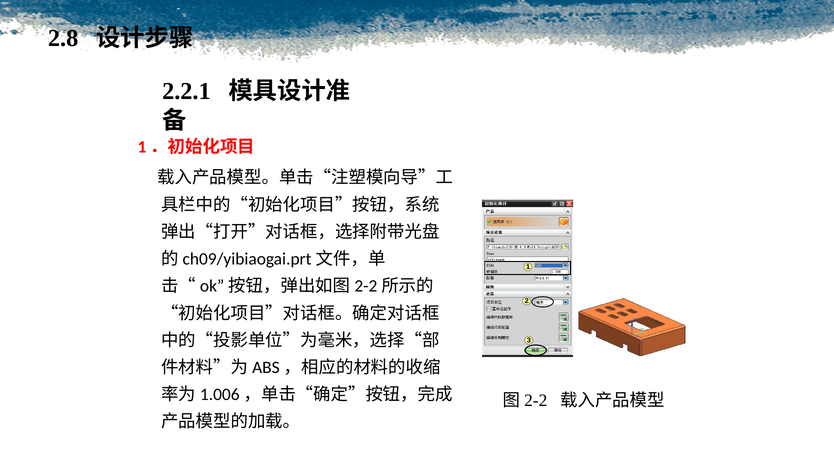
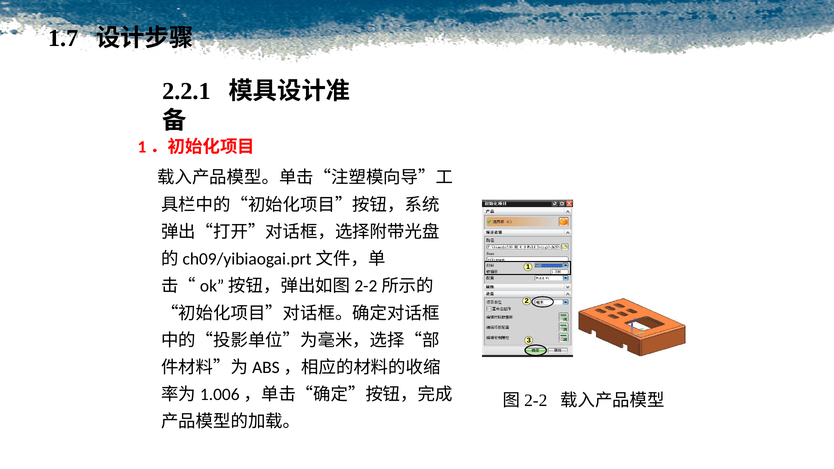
2.8: 2.8 -> 1.7 (63, 38)
